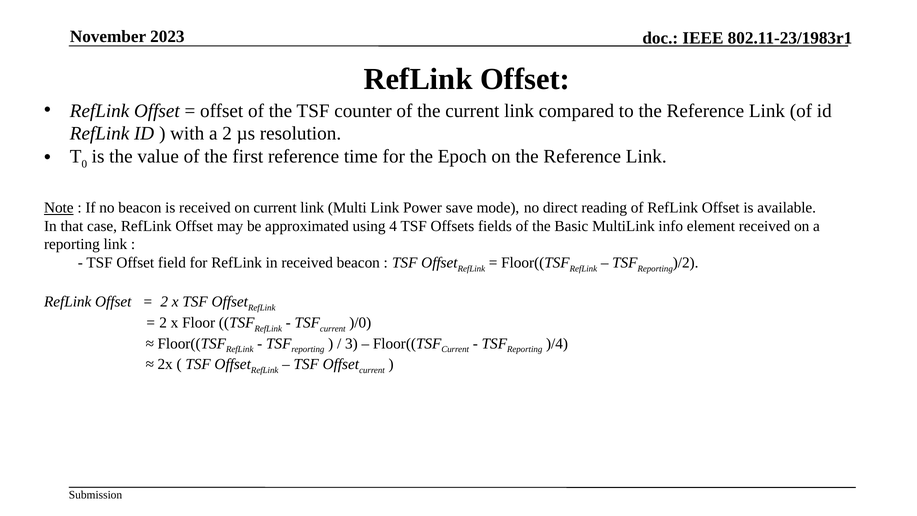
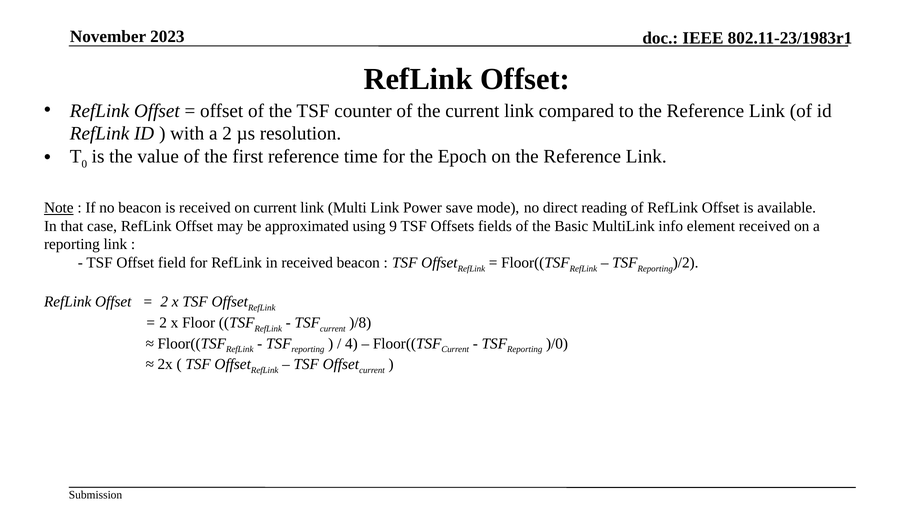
4: 4 -> 9 (393, 226)
)/0: )/0 -> )/8 (360, 323)
3: 3 -> 4 (351, 343)
)/4: )/4 -> )/0 (557, 343)
